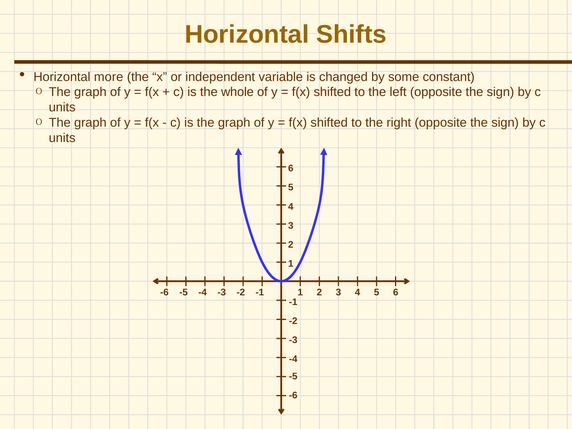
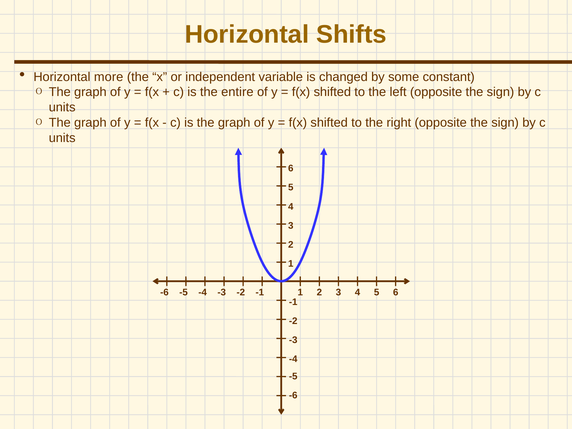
whole: whole -> entire (237, 92)
